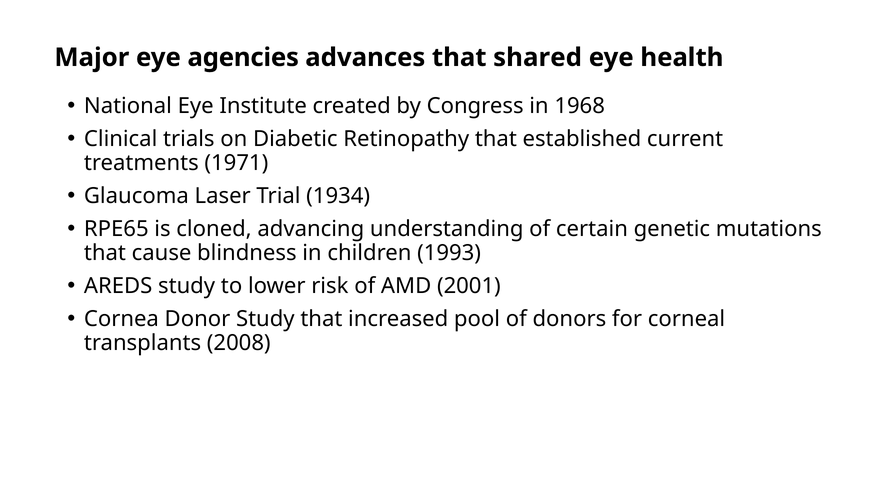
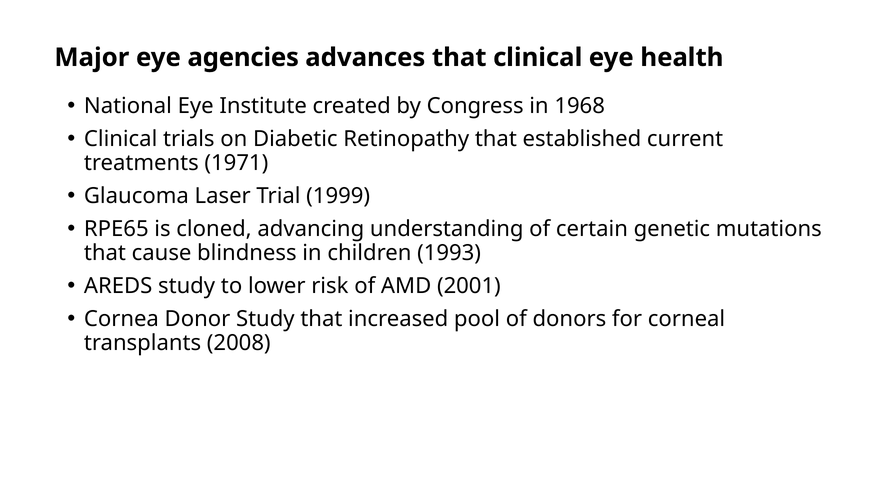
that shared: shared -> clinical (538, 58)
1934: 1934 -> 1999 (338, 196)
